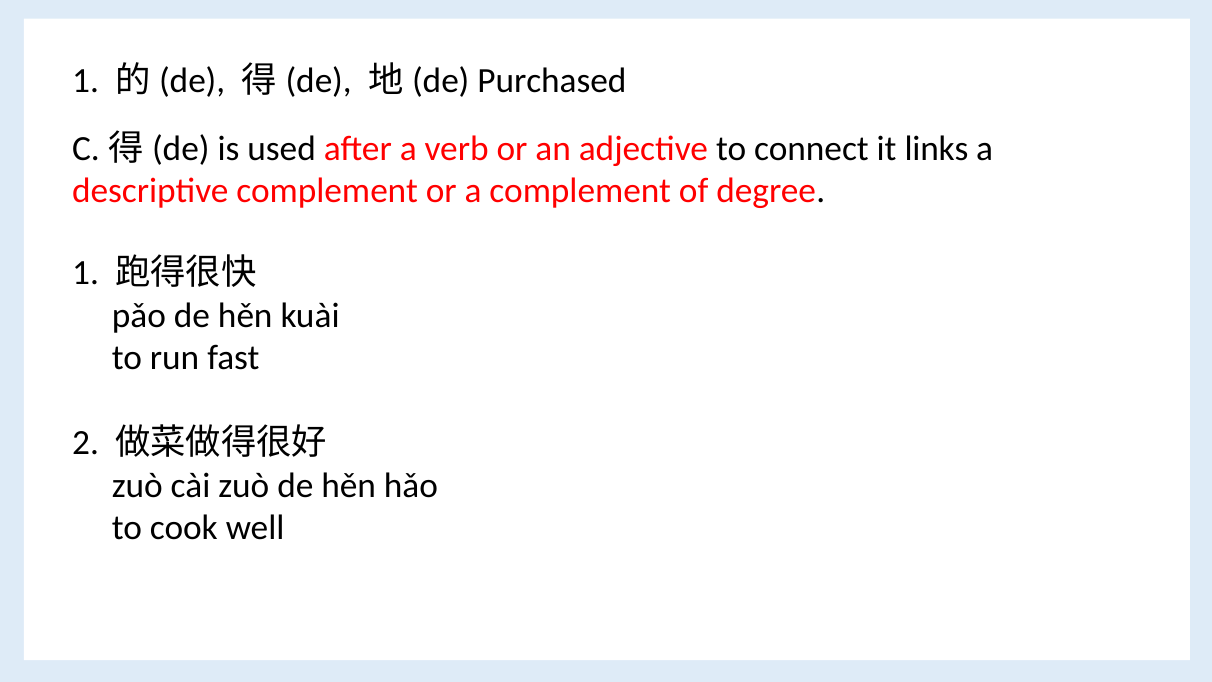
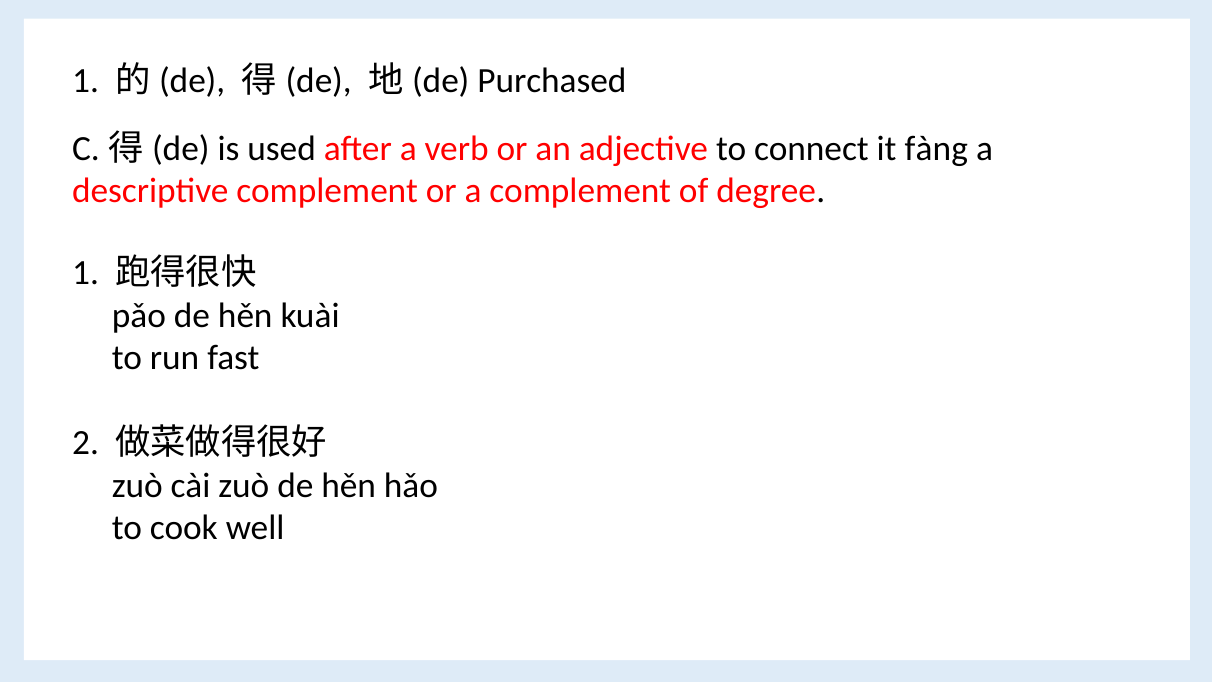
links: links -> fàng (936, 148)
